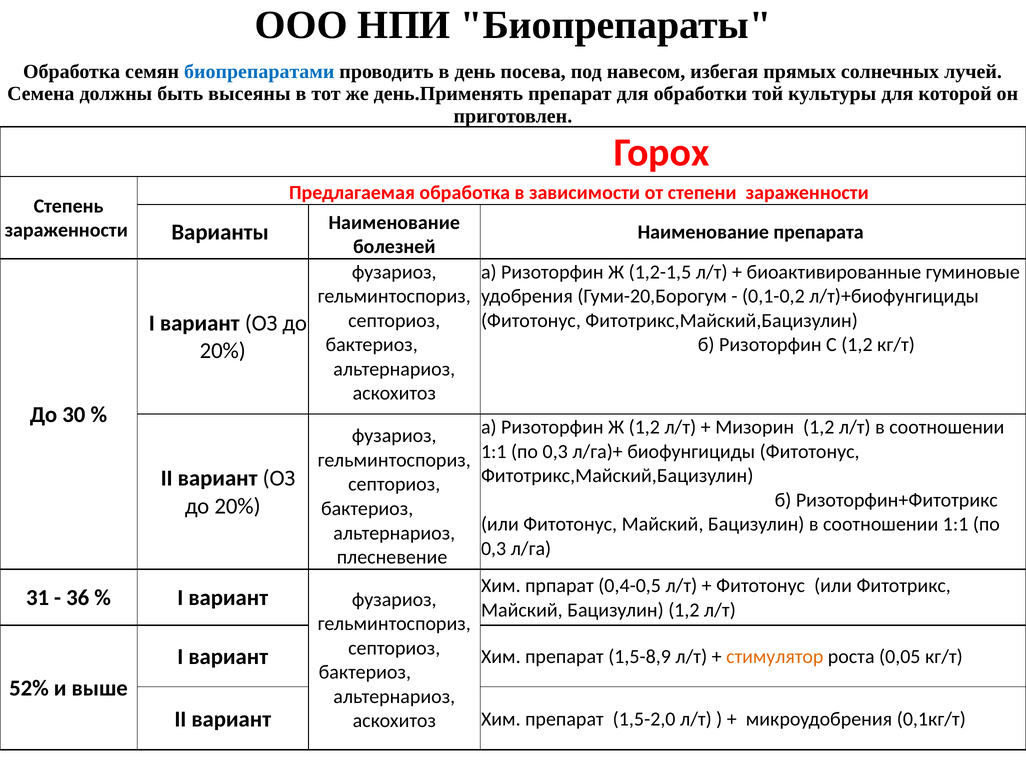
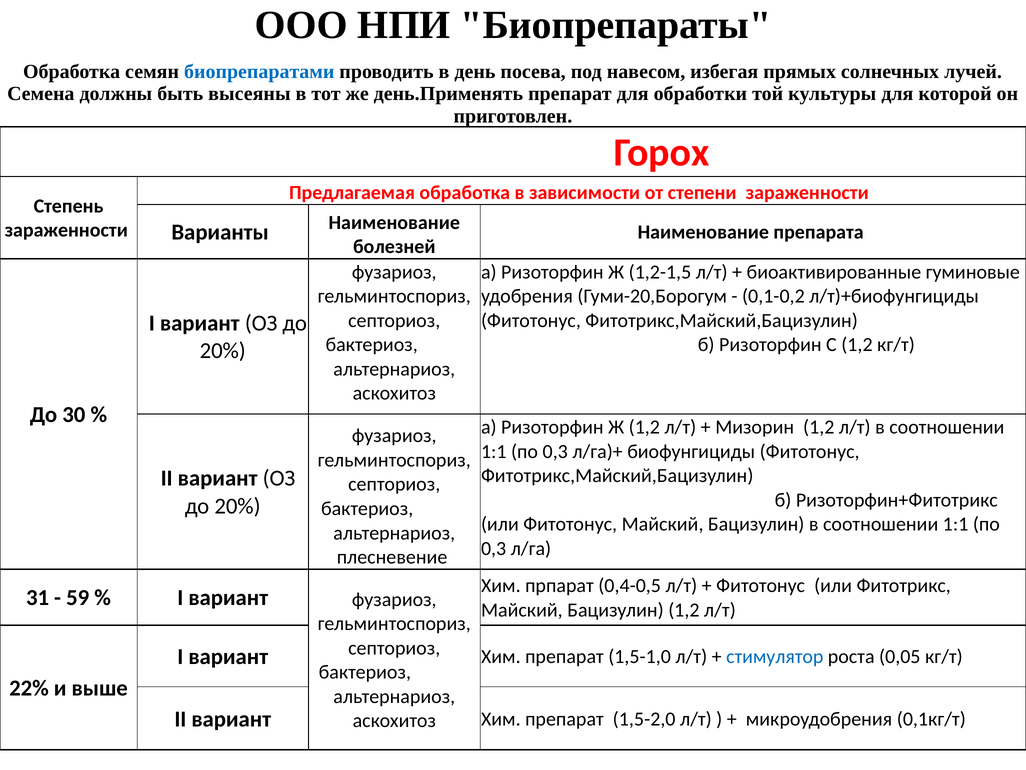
36: 36 -> 59 (78, 597)
1,5-8,9: 1,5-8,9 -> 1,5-1,0 (640, 656)
стимулятор colour: orange -> blue (775, 656)
52%: 52% -> 22% (29, 688)
